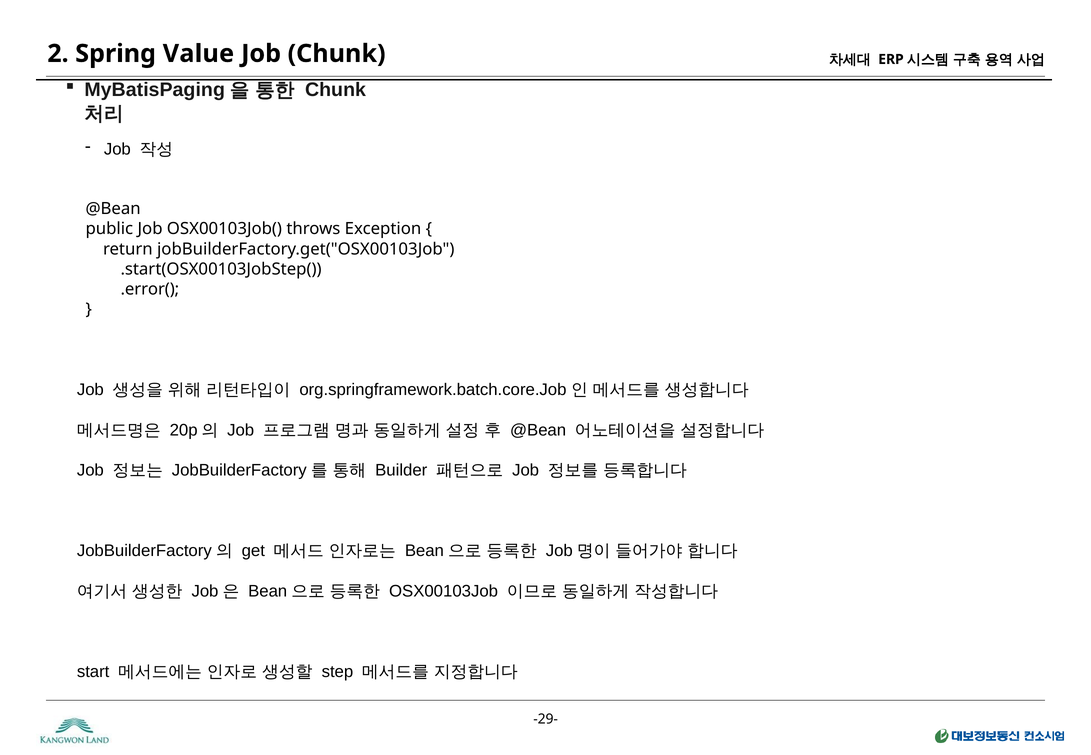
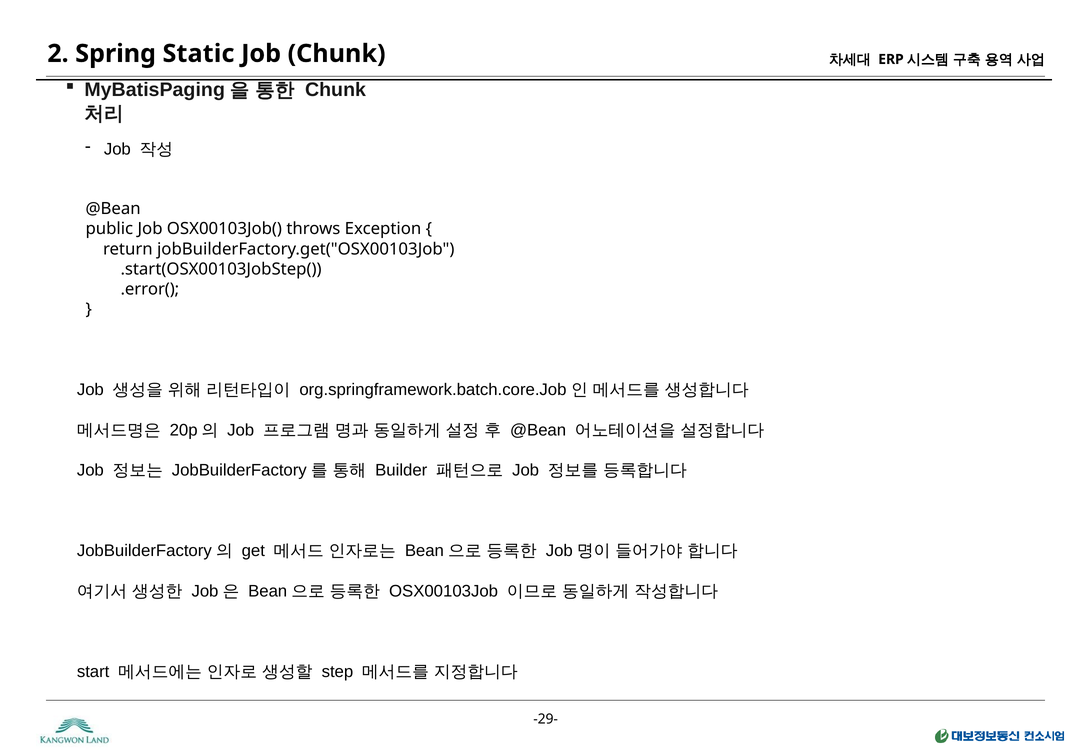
Value: Value -> Static (198, 54)
